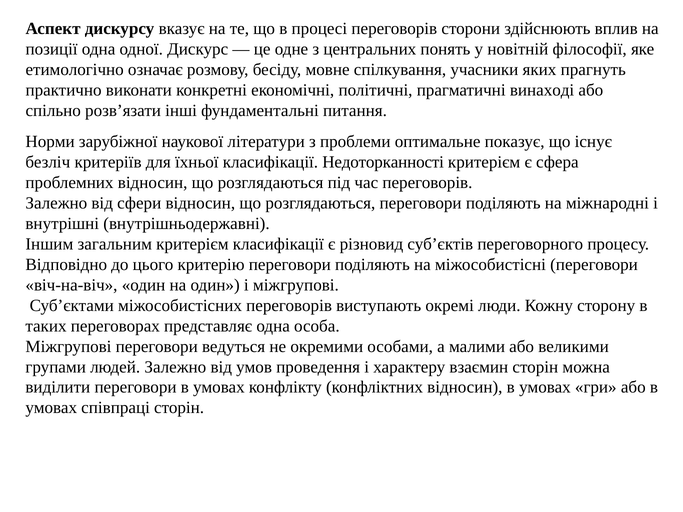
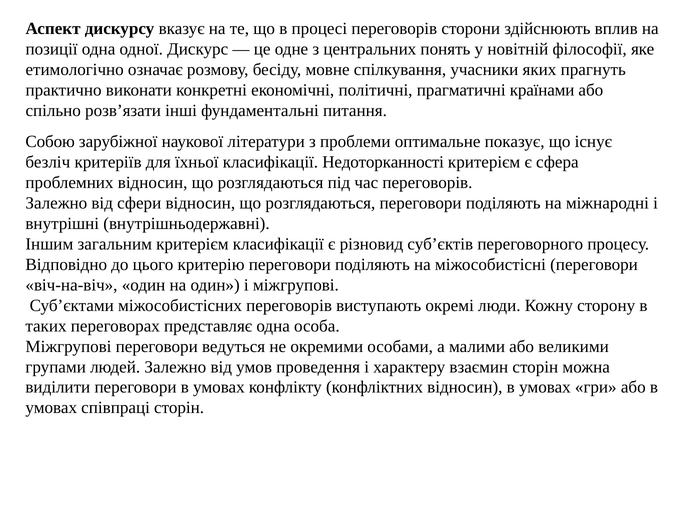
винаході: винаході -> країнами (542, 90)
Норми: Норми -> Собою (50, 142)
